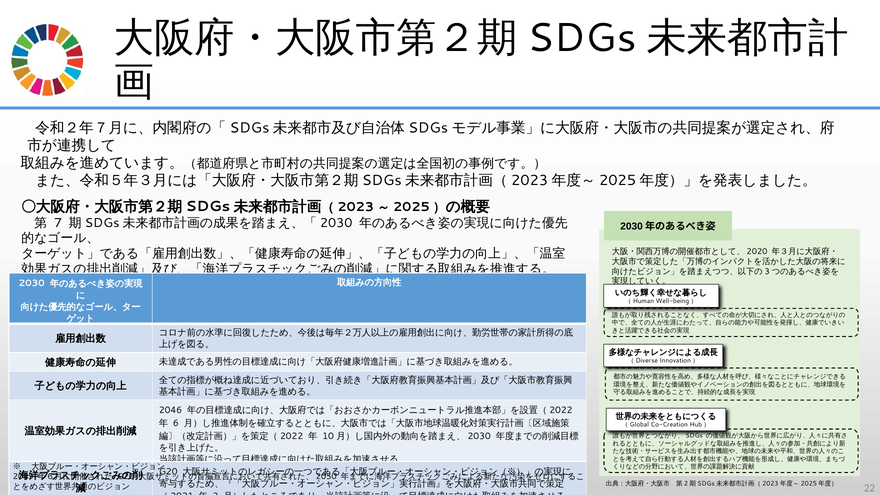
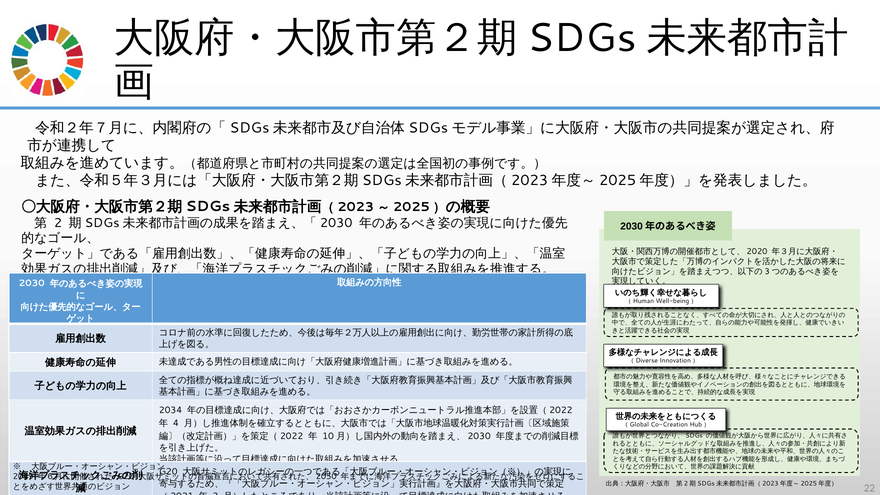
7: 7 -> 2 (58, 223)
2046: 2046 -> 2034 (170, 410)
6: 6 -> 4 (176, 423)
